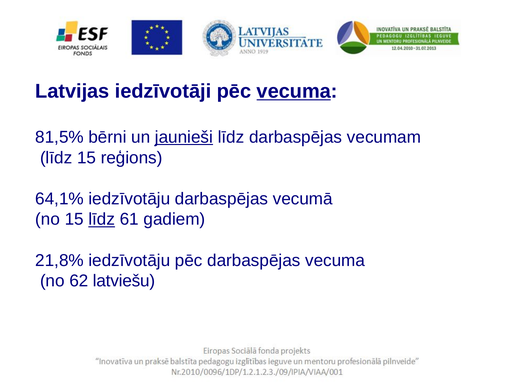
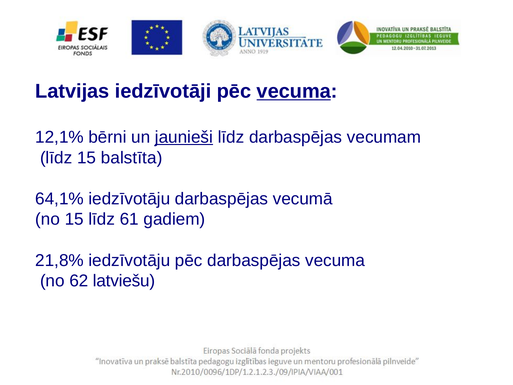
81,5%: 81,5% -> 12,1% (60, 137)
reģions: reģions -> balstīta (132, 158)
līdz underline: present -> none (102, 219)
